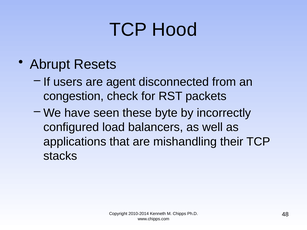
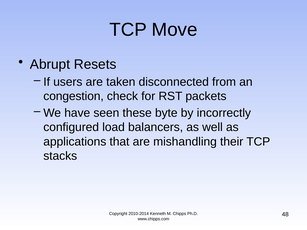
Hood: Hood -> Move (175, 30)
agent: agent -> taken (121, 82)
